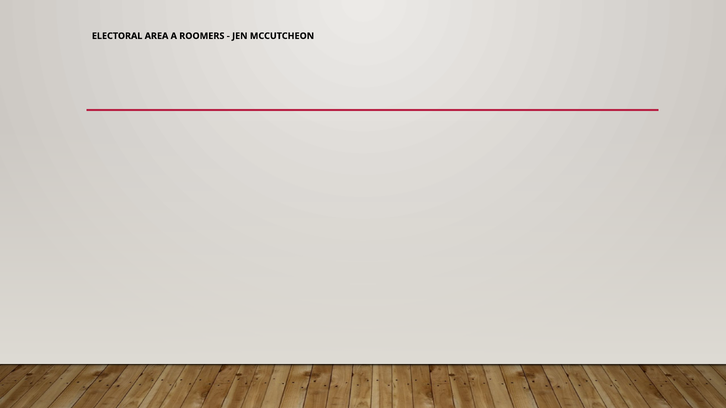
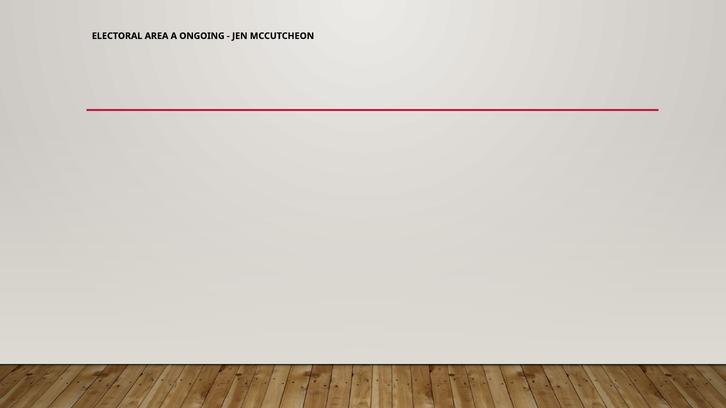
ROOMERS: ROOMERS -> ONGOING (202, 36)
